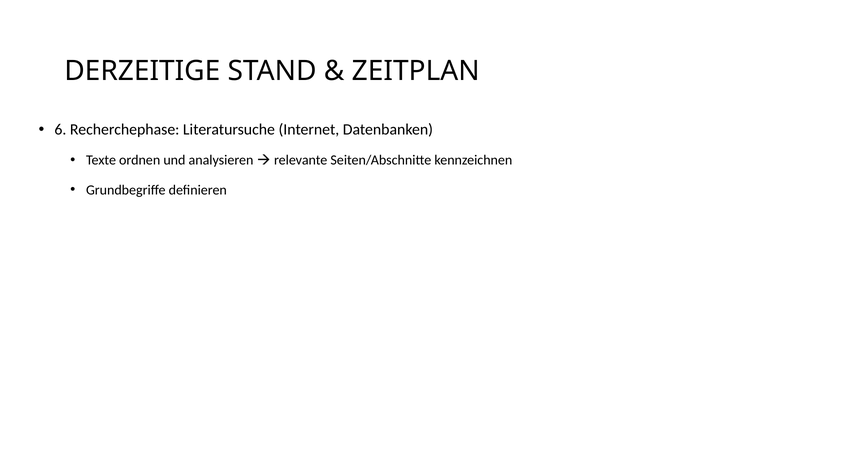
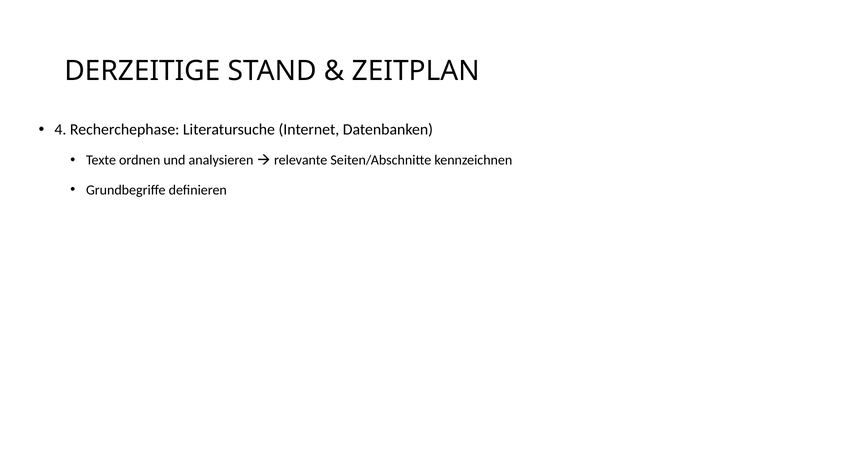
6: 6 -> 4 (60, 130)
